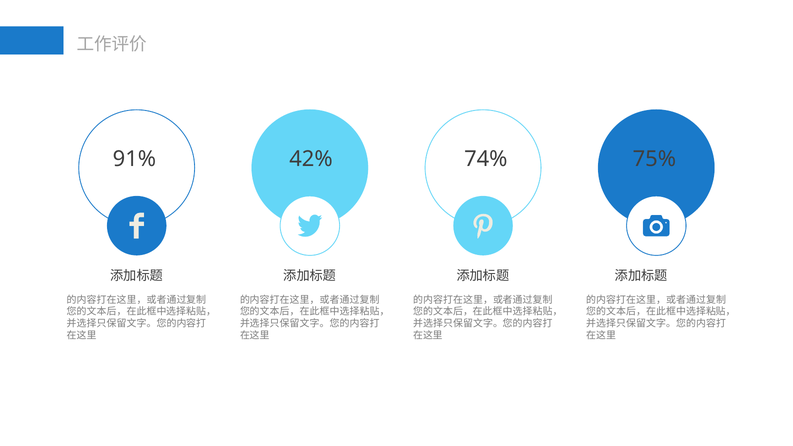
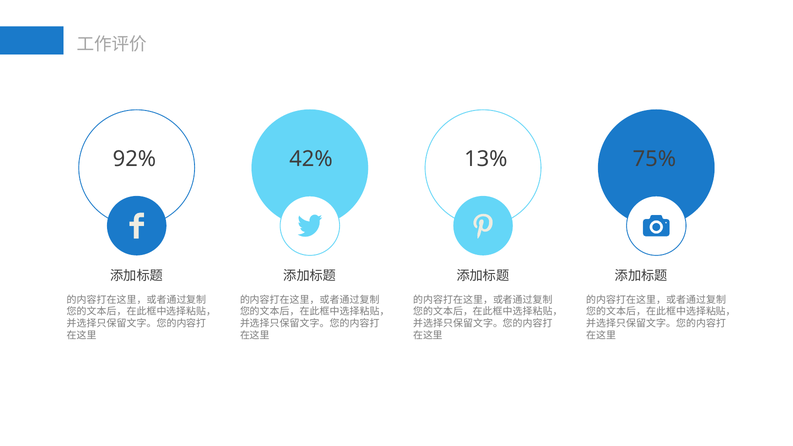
91%: 91% -> 92% (134, 159)
74%: 74% -> 13% (486, 159)
